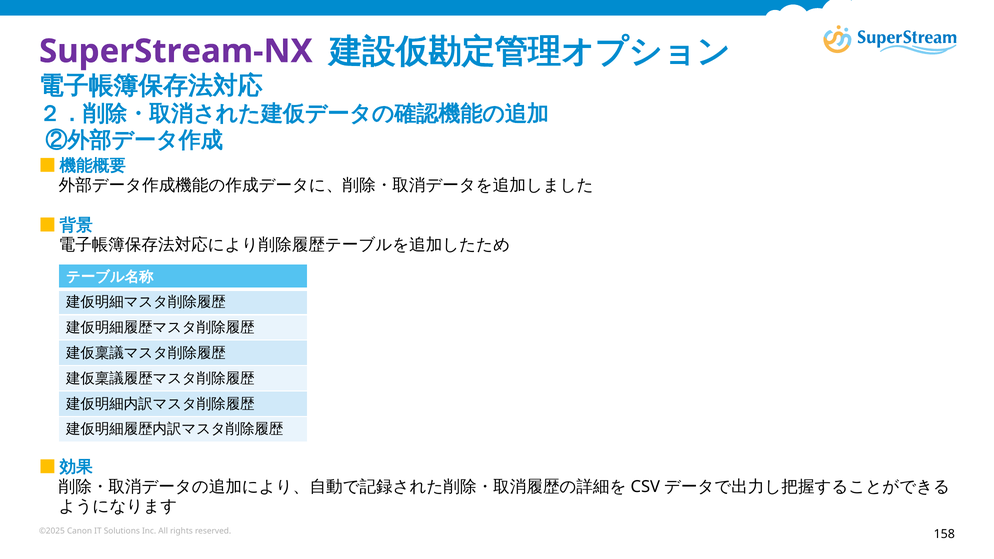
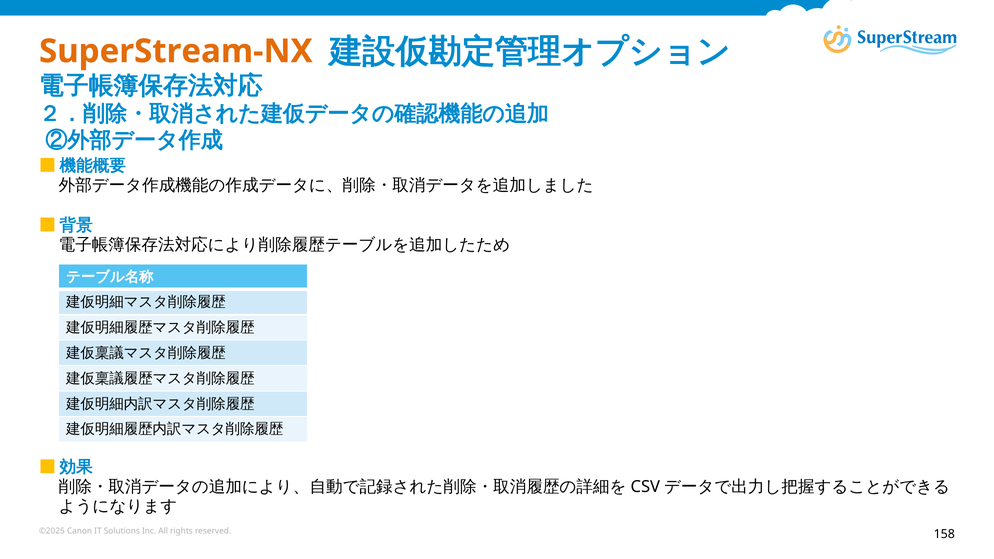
SuperStream-NX colour: purple -> orange (176, 51)
